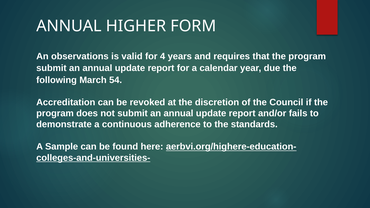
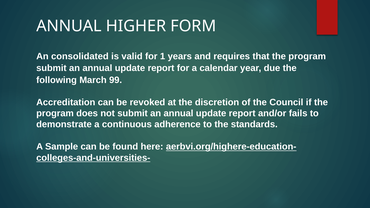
observations: observations -> consolidated (80, 56)
4: 4 -> 1 (163, 56)
54: 54 -> 99 (116, 80)
